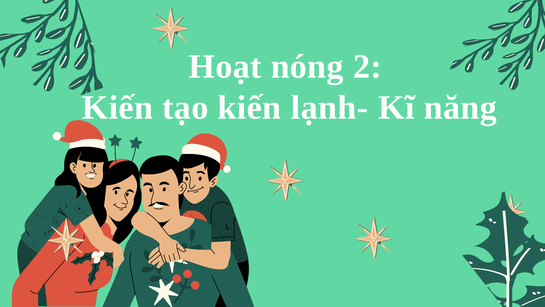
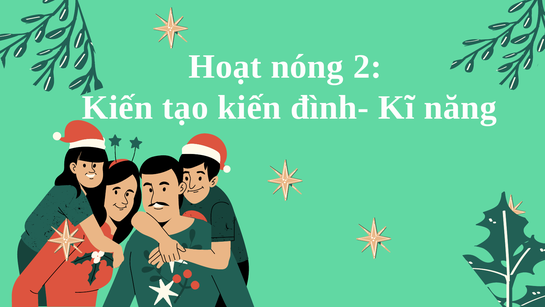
lạnh-: lạnh- -> đình- (330, 107)
